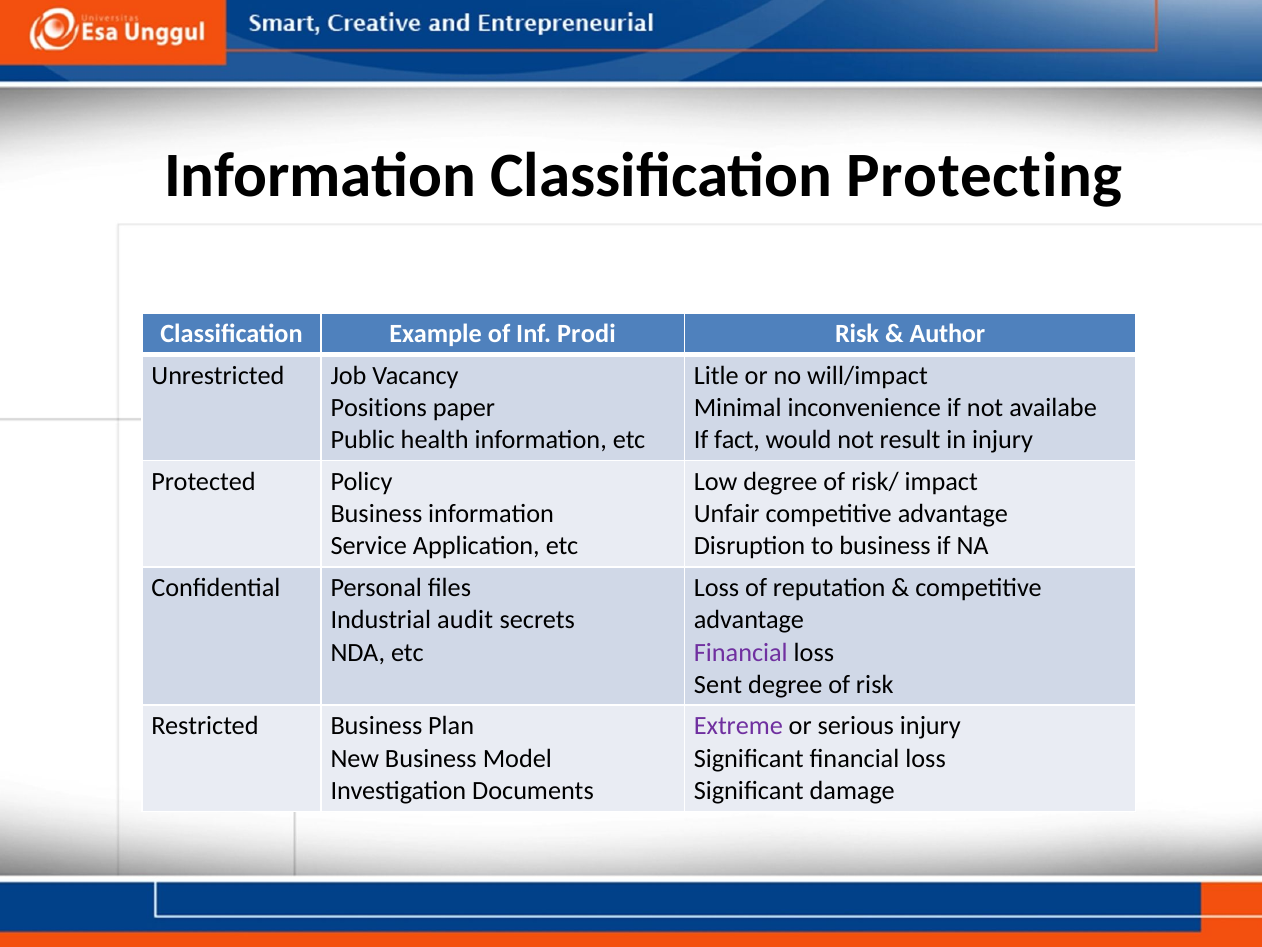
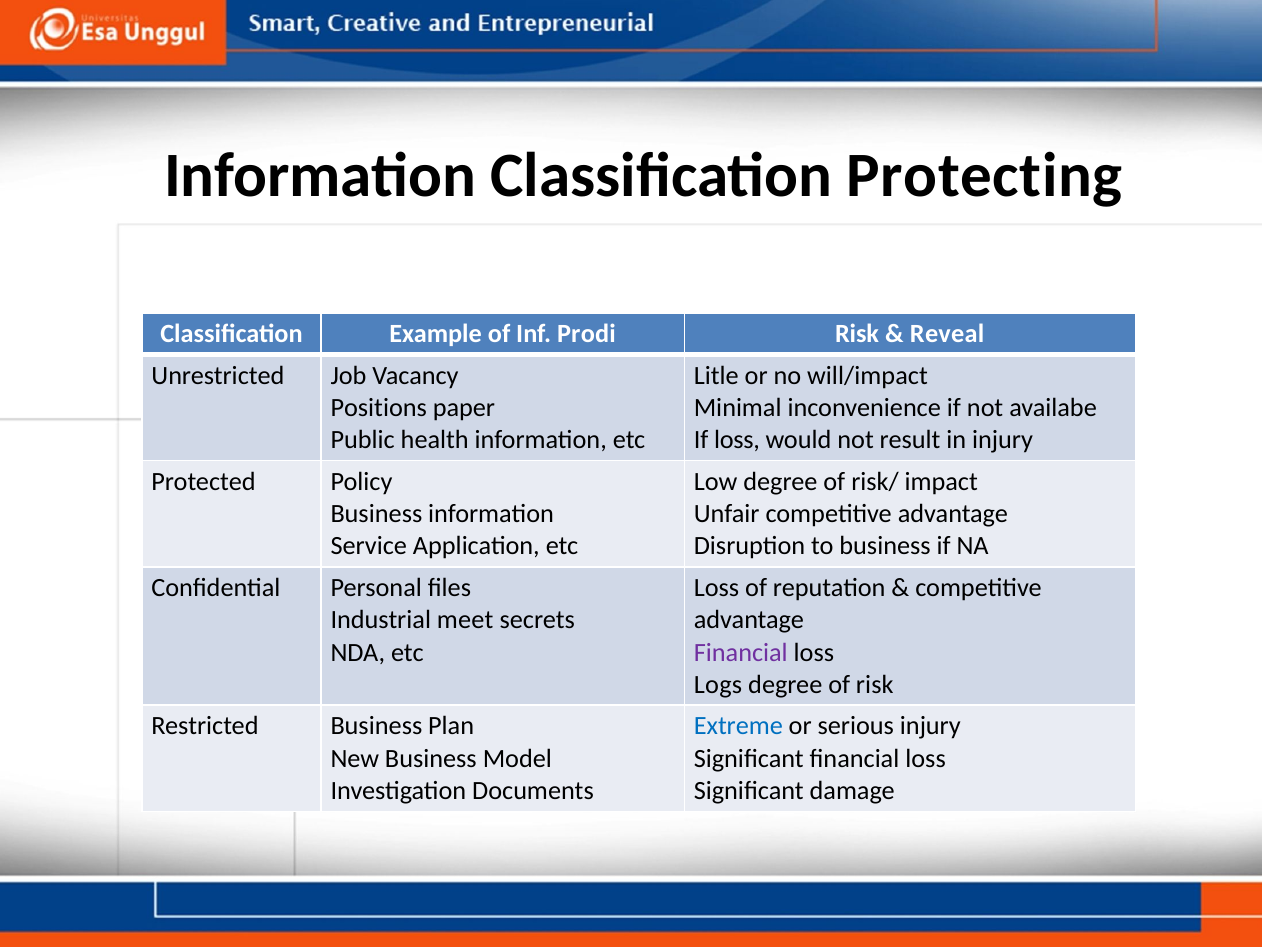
Author: Author -> Reveal (947, 334)
If fact: fact -> loss (737, 440)
audit: audit -> meet (465, 620)
Sent: Sent -> Logs (718, 684)
Extreme colour: purple -> blue (738, 726)
